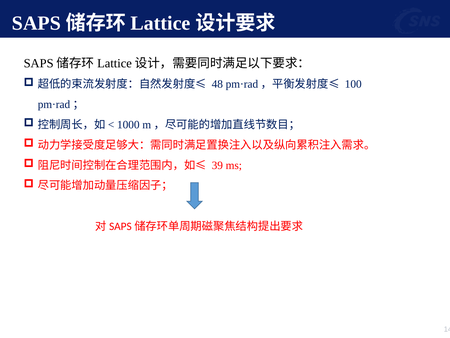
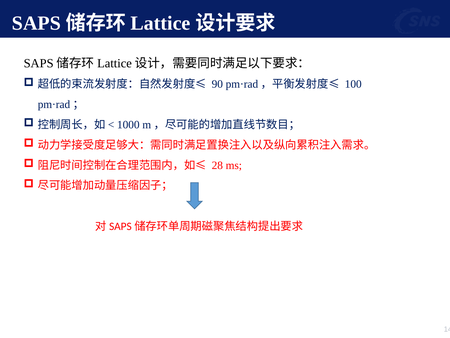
48: 48 -> 90 (217, 84)
39: 39 -> 28 (217, 165)
